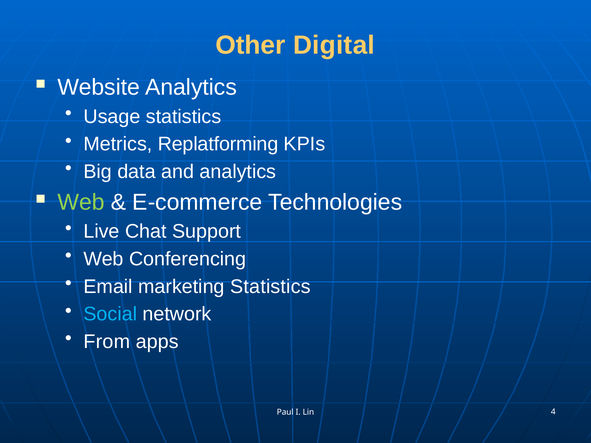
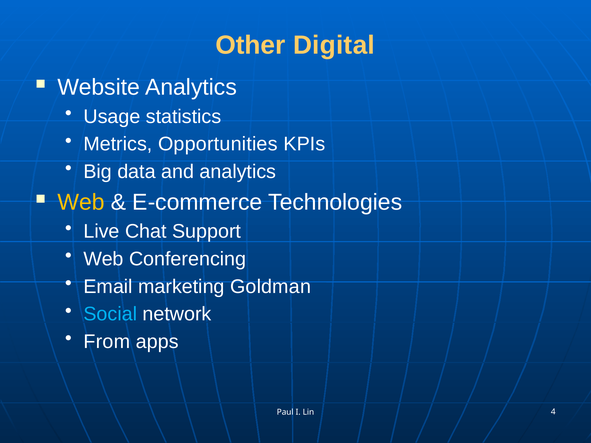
Replatforming: Replatforming -> Opportunities (218, 144)
Web colour: light green -> yellow (81, 202)
marketing Statistics: Statistics -> Goldman (271, 287)
